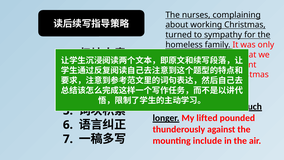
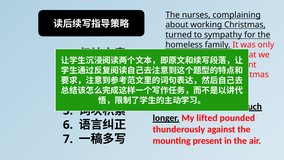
include: include -> present (207, 141)
